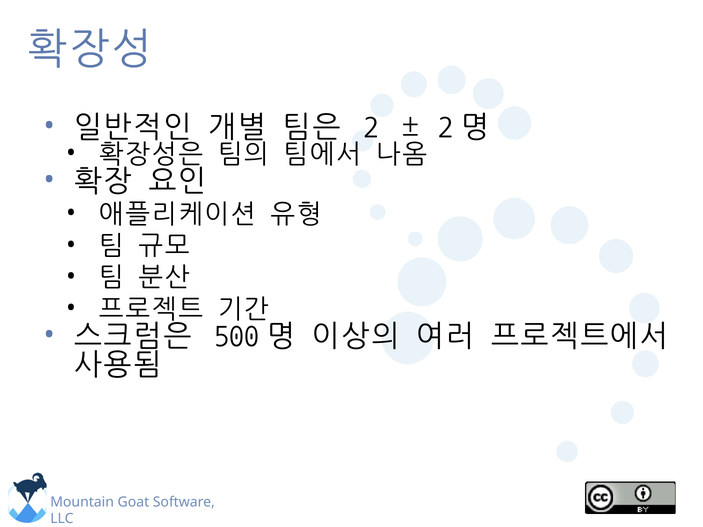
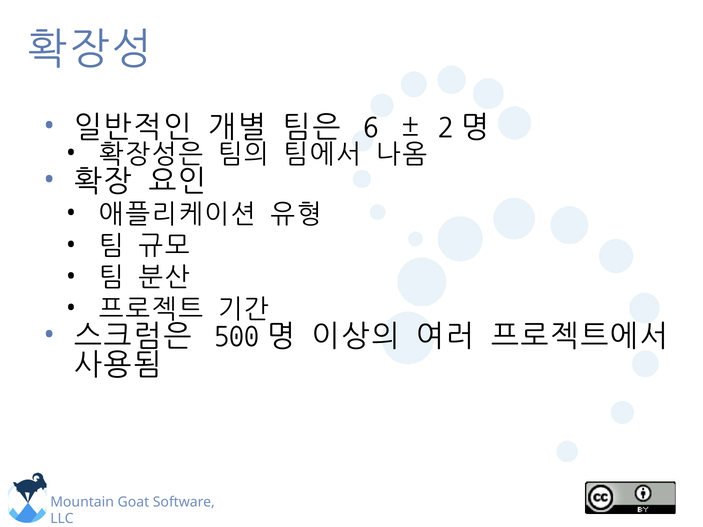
2: 2 -> 6 (371, 126)
